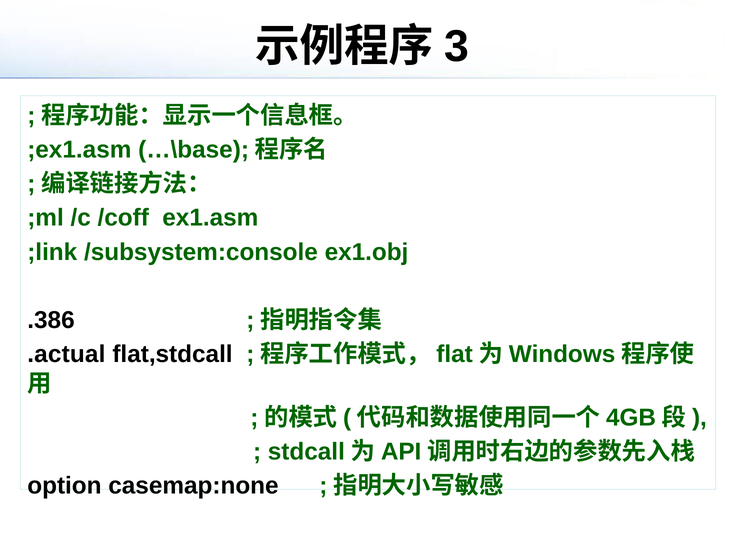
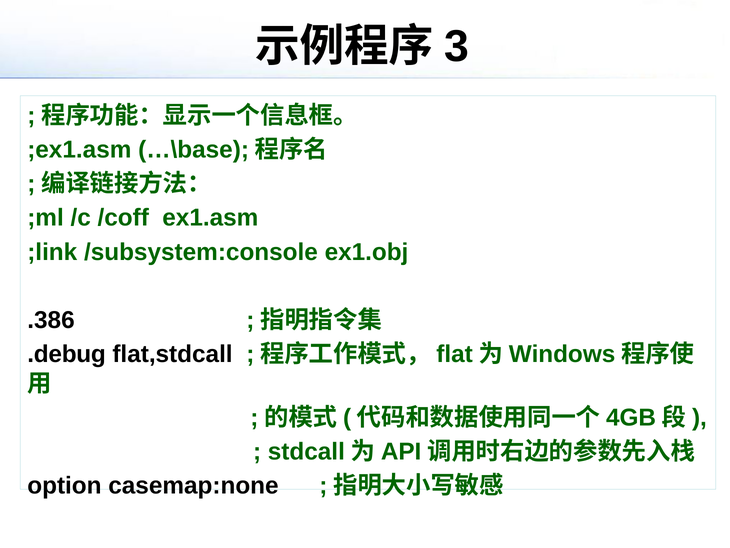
.actual: .actual -> .debug (67, 354)
